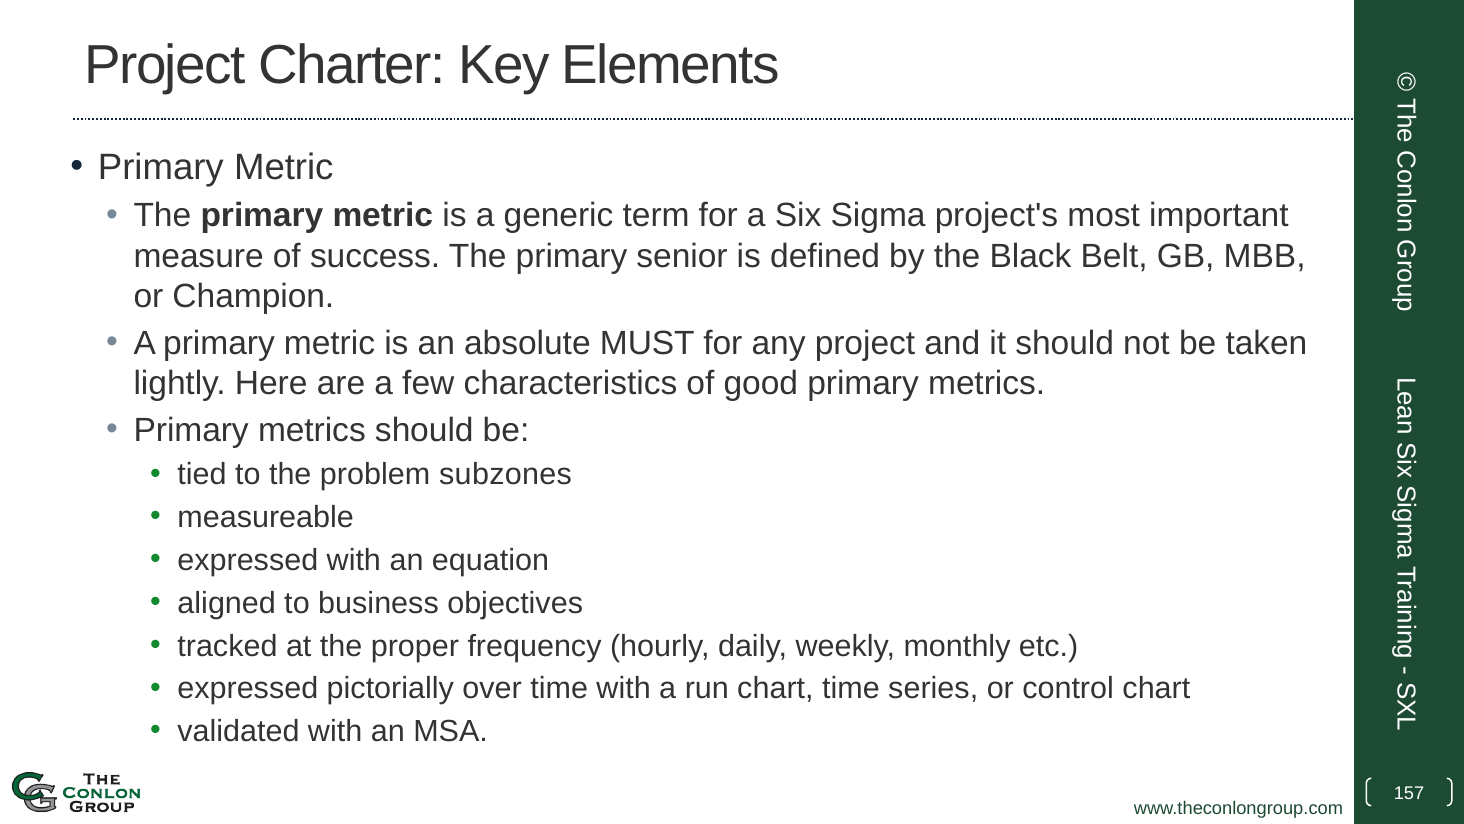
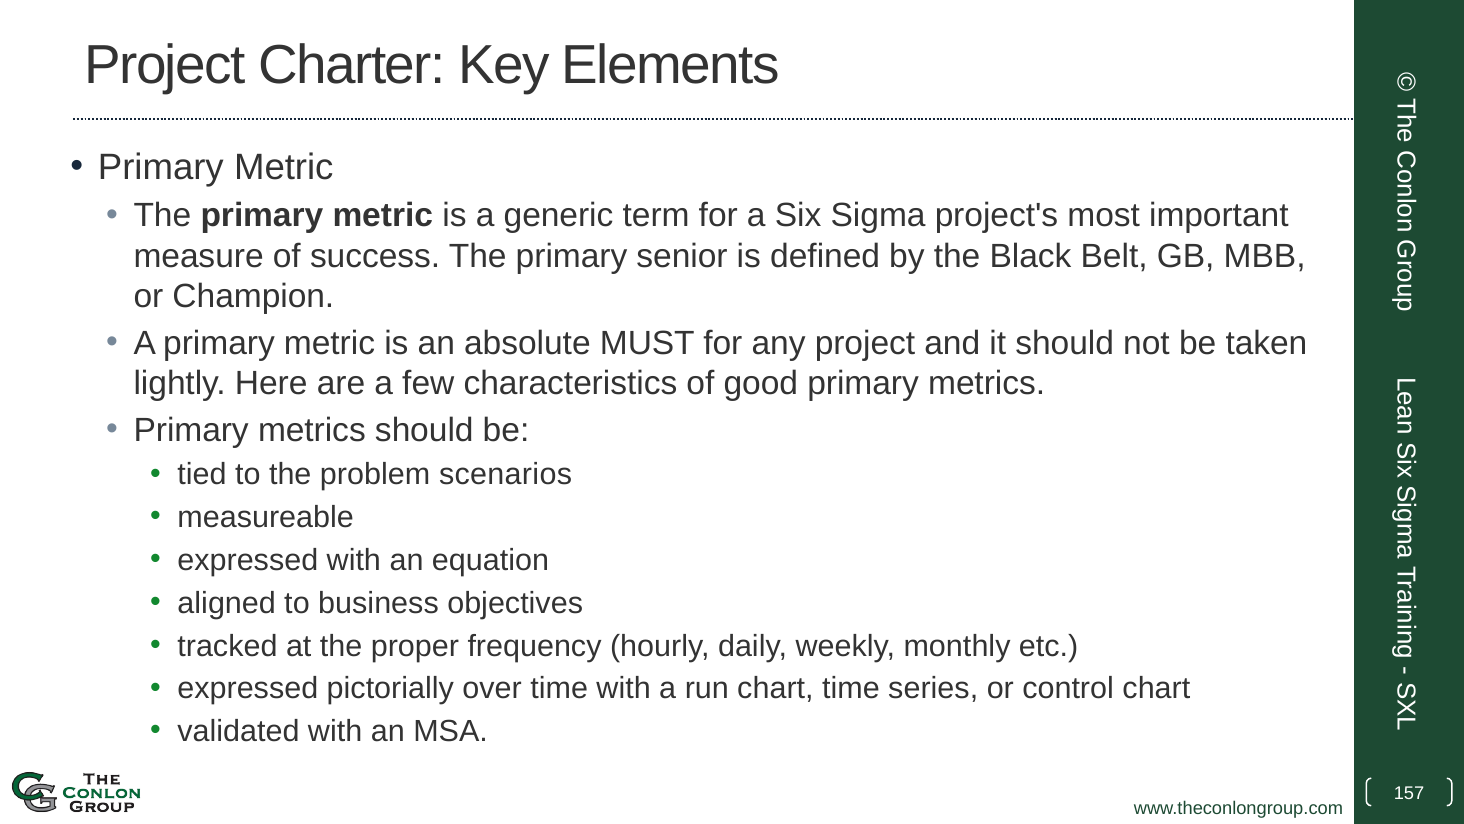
subzones: subzones -> scenarios (506, 475)
